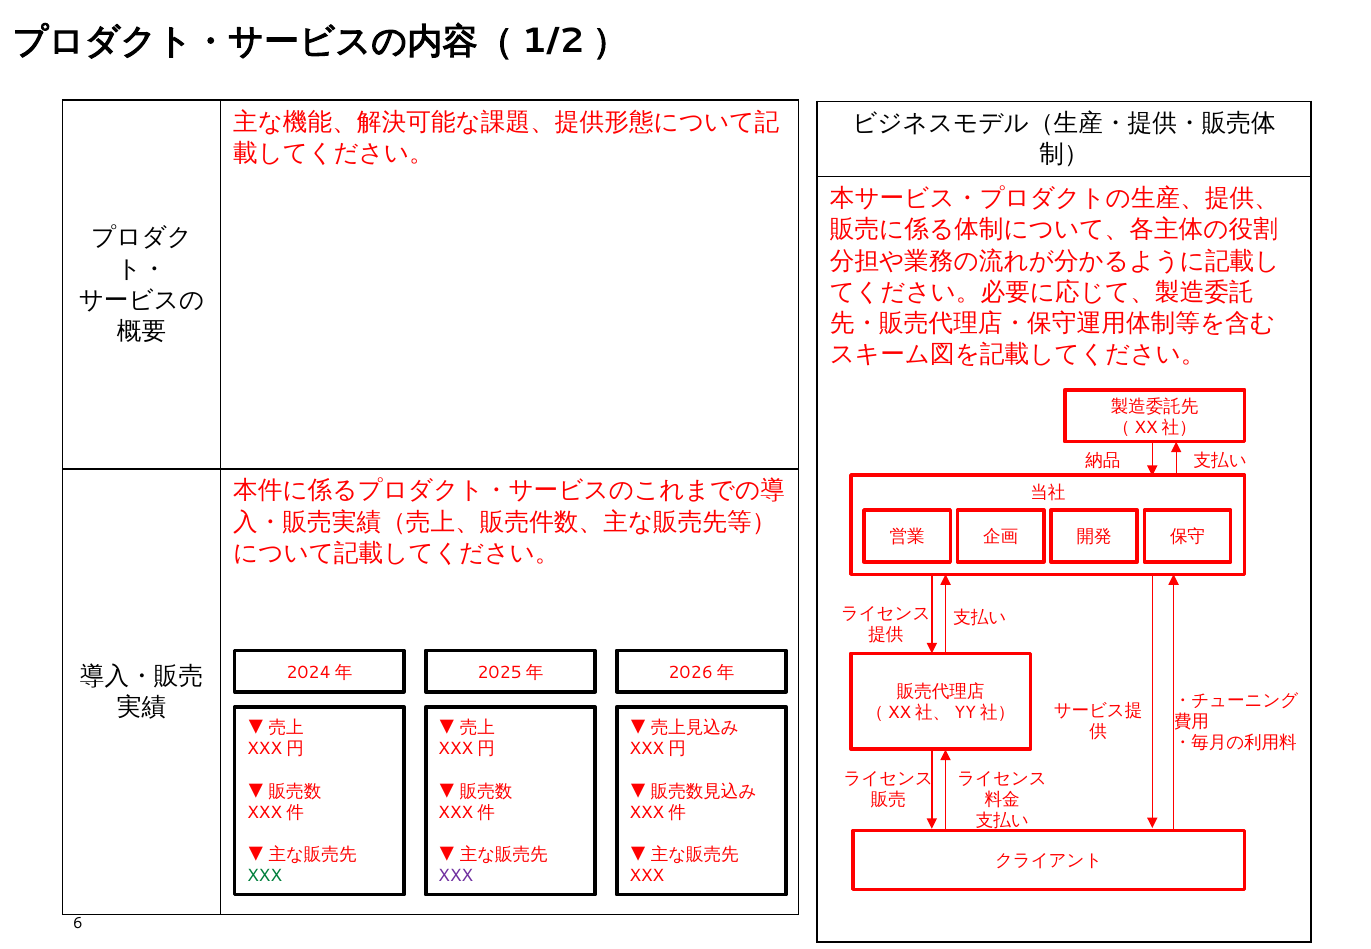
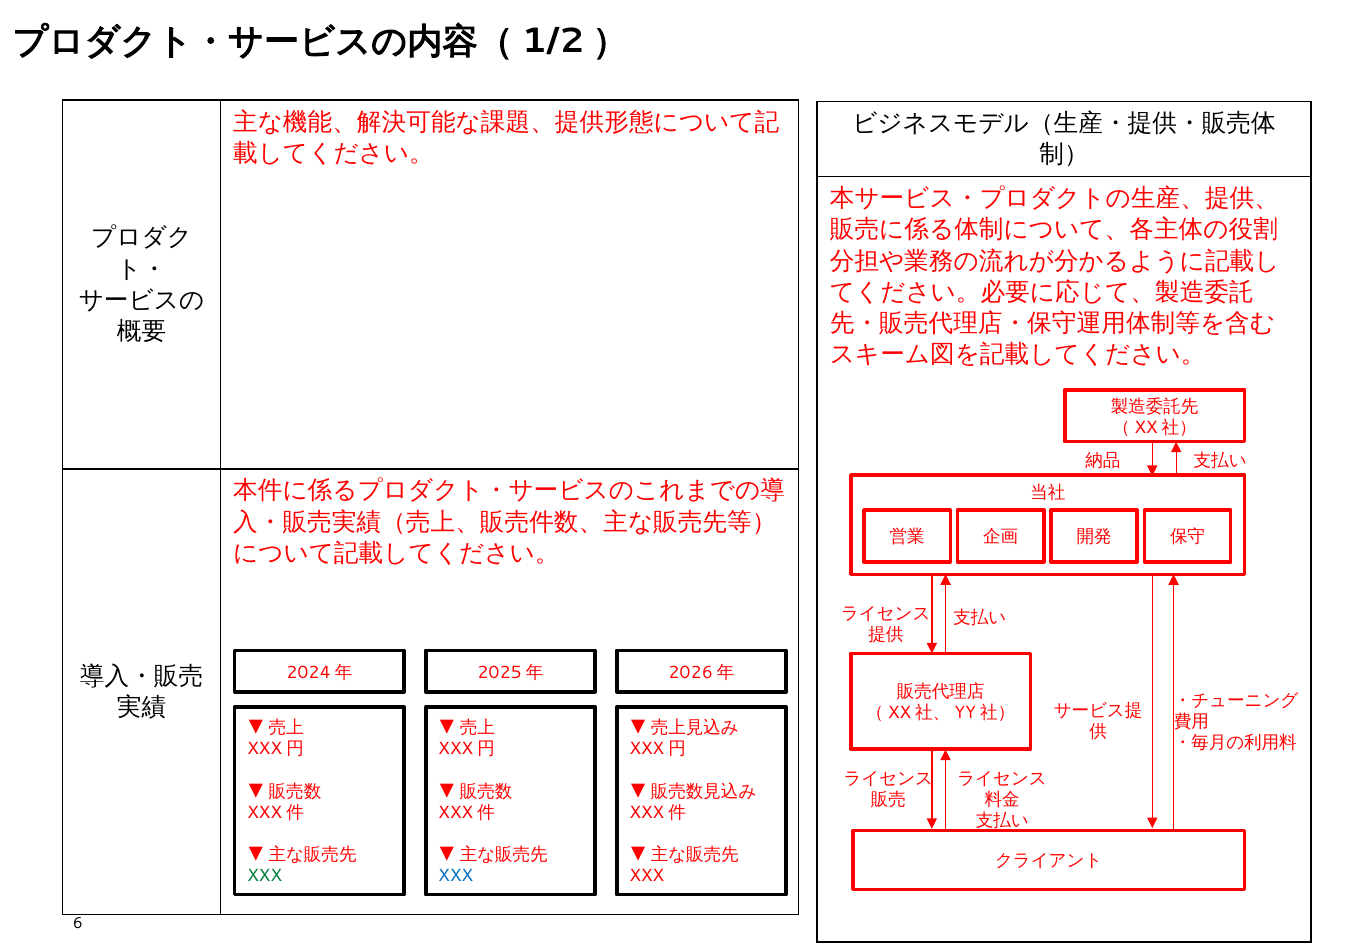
XXX colour: purple -> blue (456, 876)
